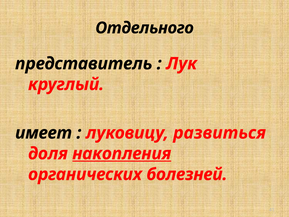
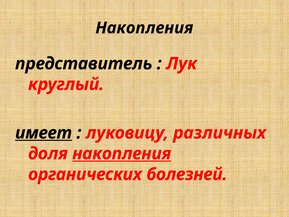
Отдельного: Отдельного -> Накопления (144, 28)
имеет underline: none -> present (44, 133)
развиться: развиться -> различных (220, 133)
